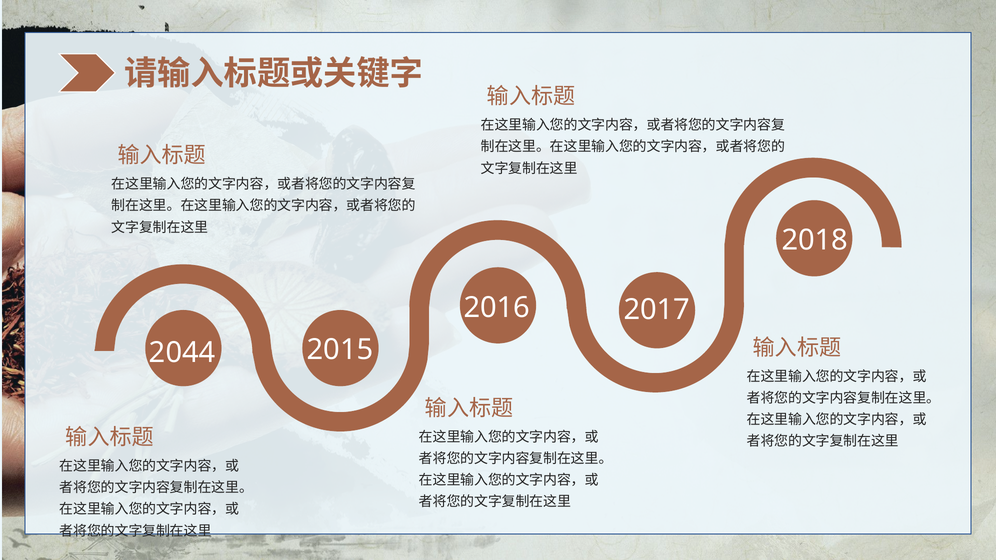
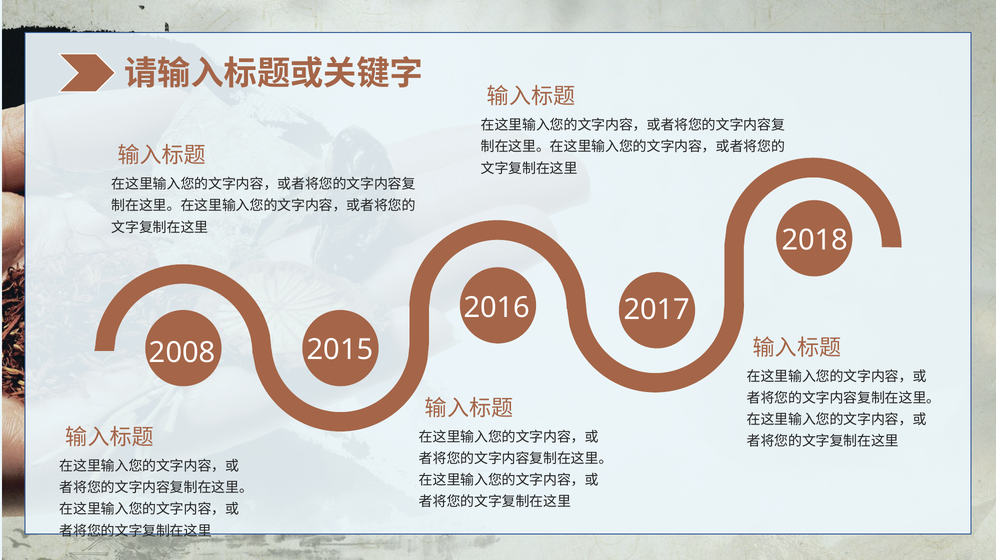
2044: 2044 -> 2008 (182, 353)
